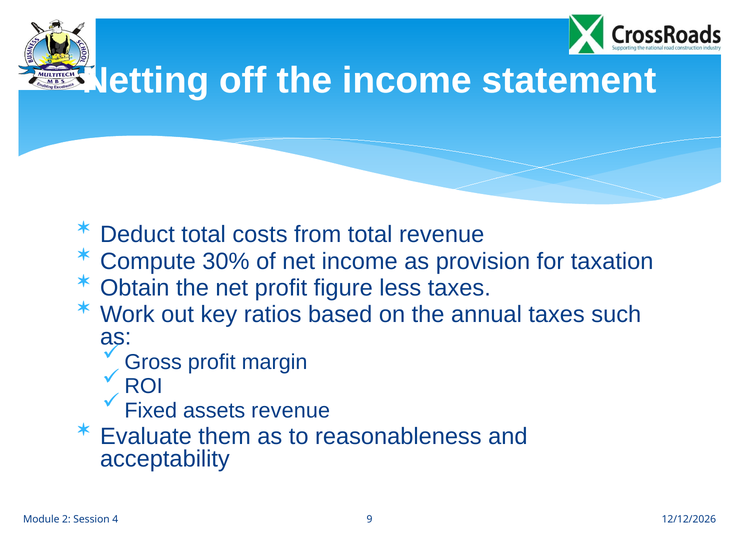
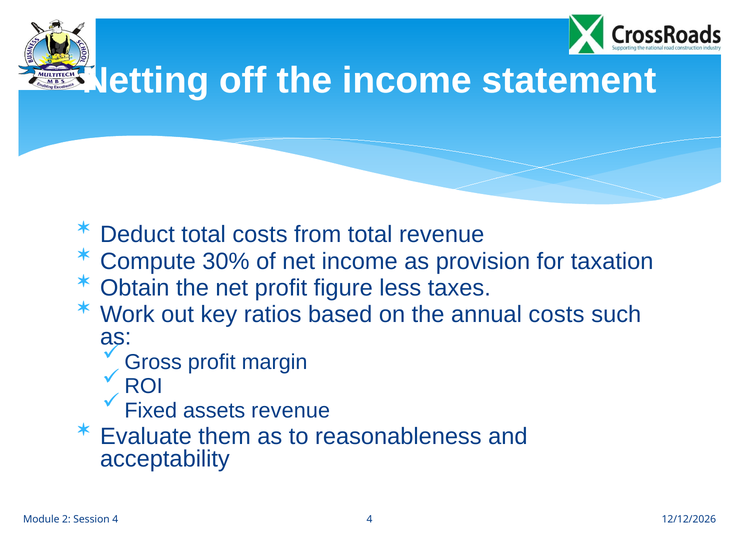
annual taxes: taxes -> costs (556, 314)
4 9: 9 -> 4 (370, 520)
